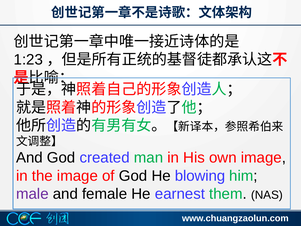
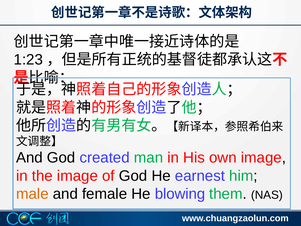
blowing: blowing -> earnest (200, 176)
male colour: purple -> orange (32, 194)
earnest: earnest -> blowing (180, 194)
